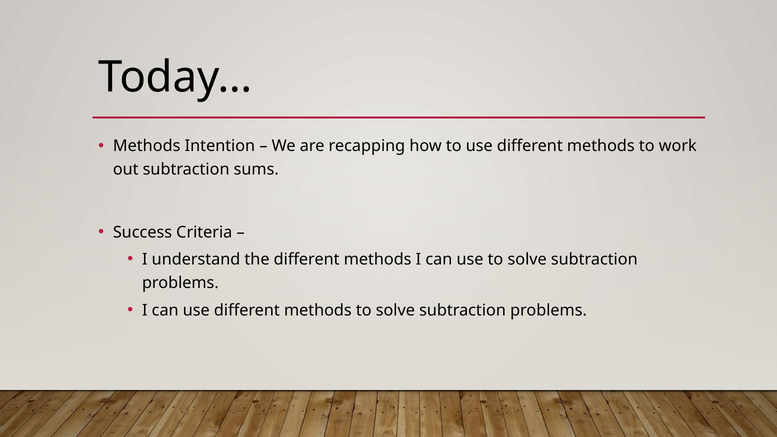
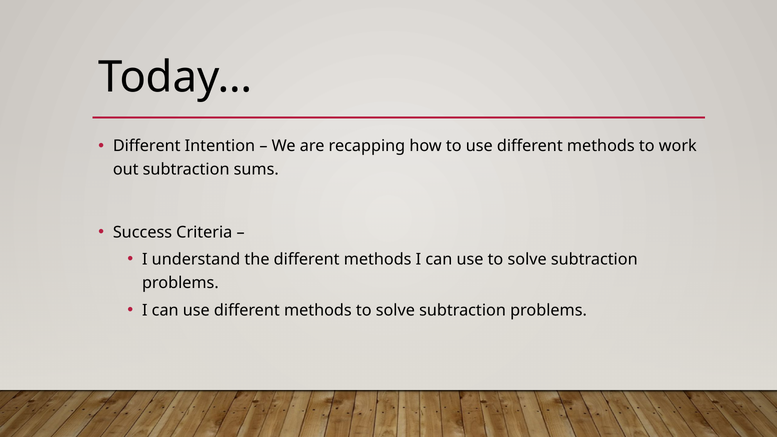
Methods: Methods -> Different (147, 146)
